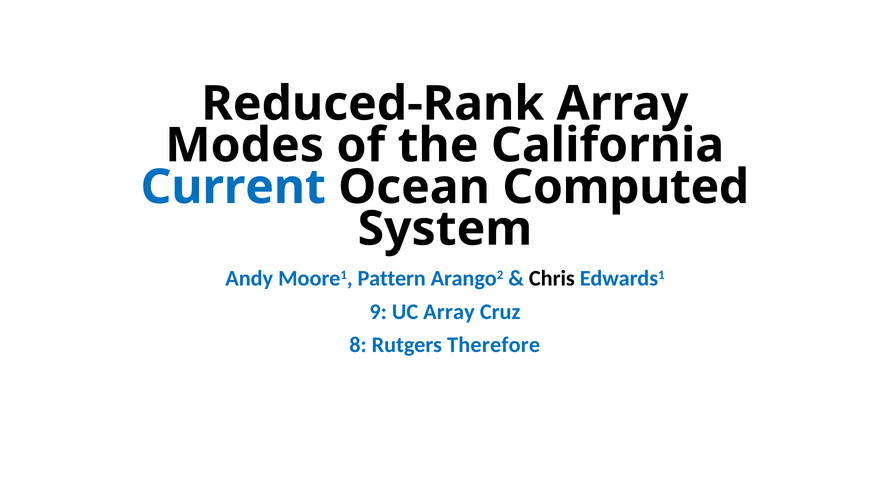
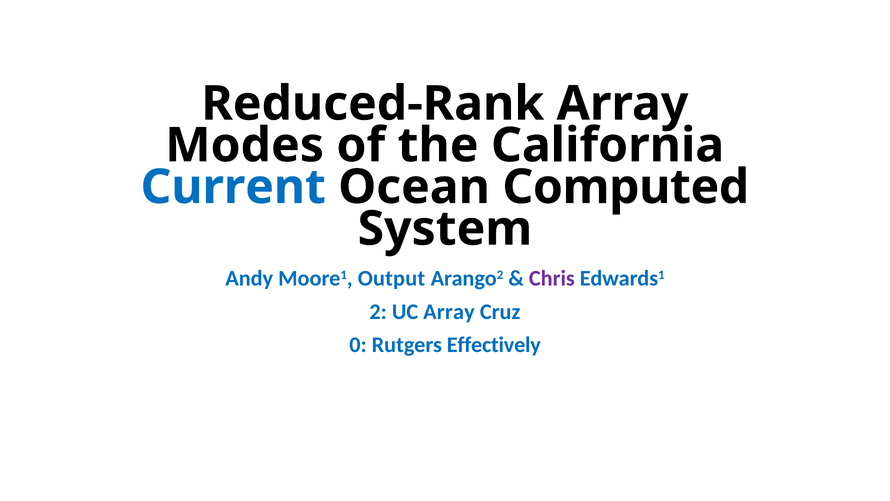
Pattern: Pattern -> Output (391, 278)
Chris colour: black -> purple (552, 278)
9: 9 -> 2 (378, 311)
8: 8 -> 0 (358, 345)
Therefore: Therefore -> Effectively (494, 345)
